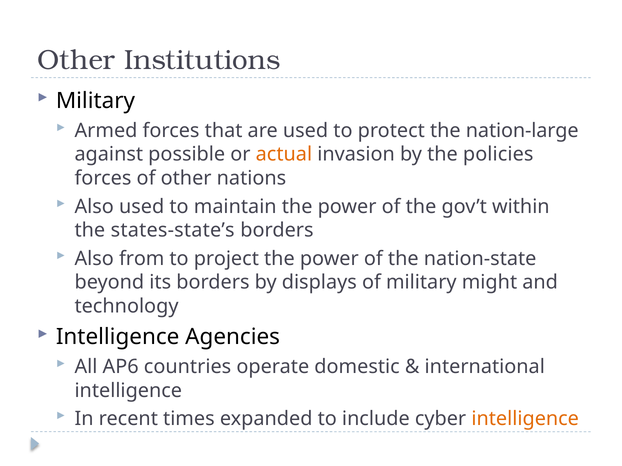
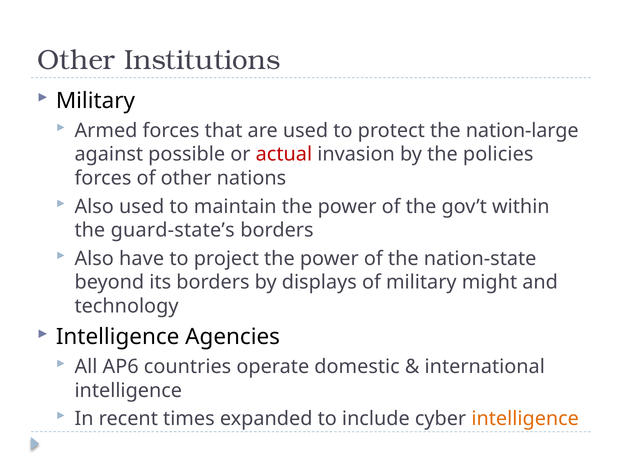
actual colour: orange -> red (284, 155)
states-state’s: states-state’s -> guard-state’s (173, 231)
from: from -> have (142, 259)
